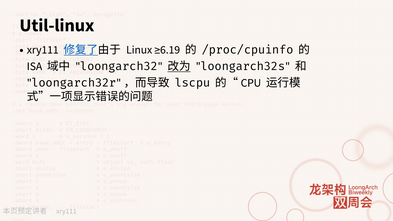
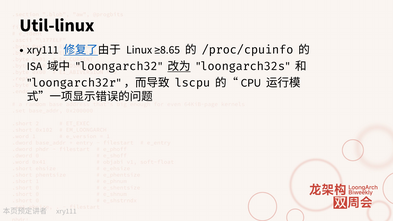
≥6.19: ≥6.19 -> ≥8.65 (167, 50)
